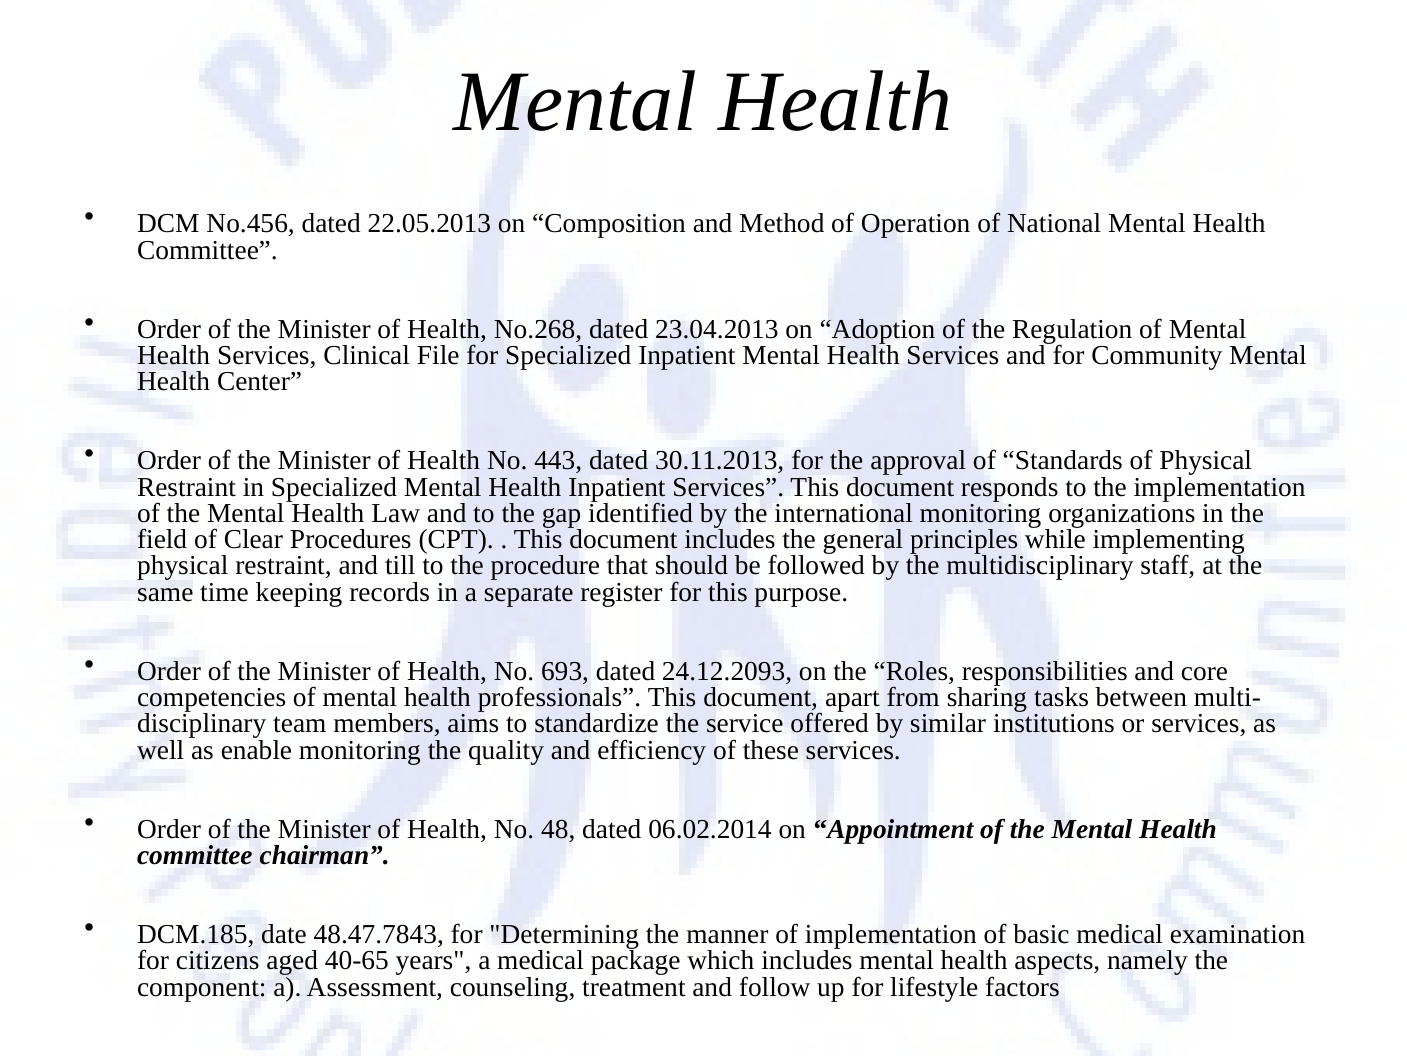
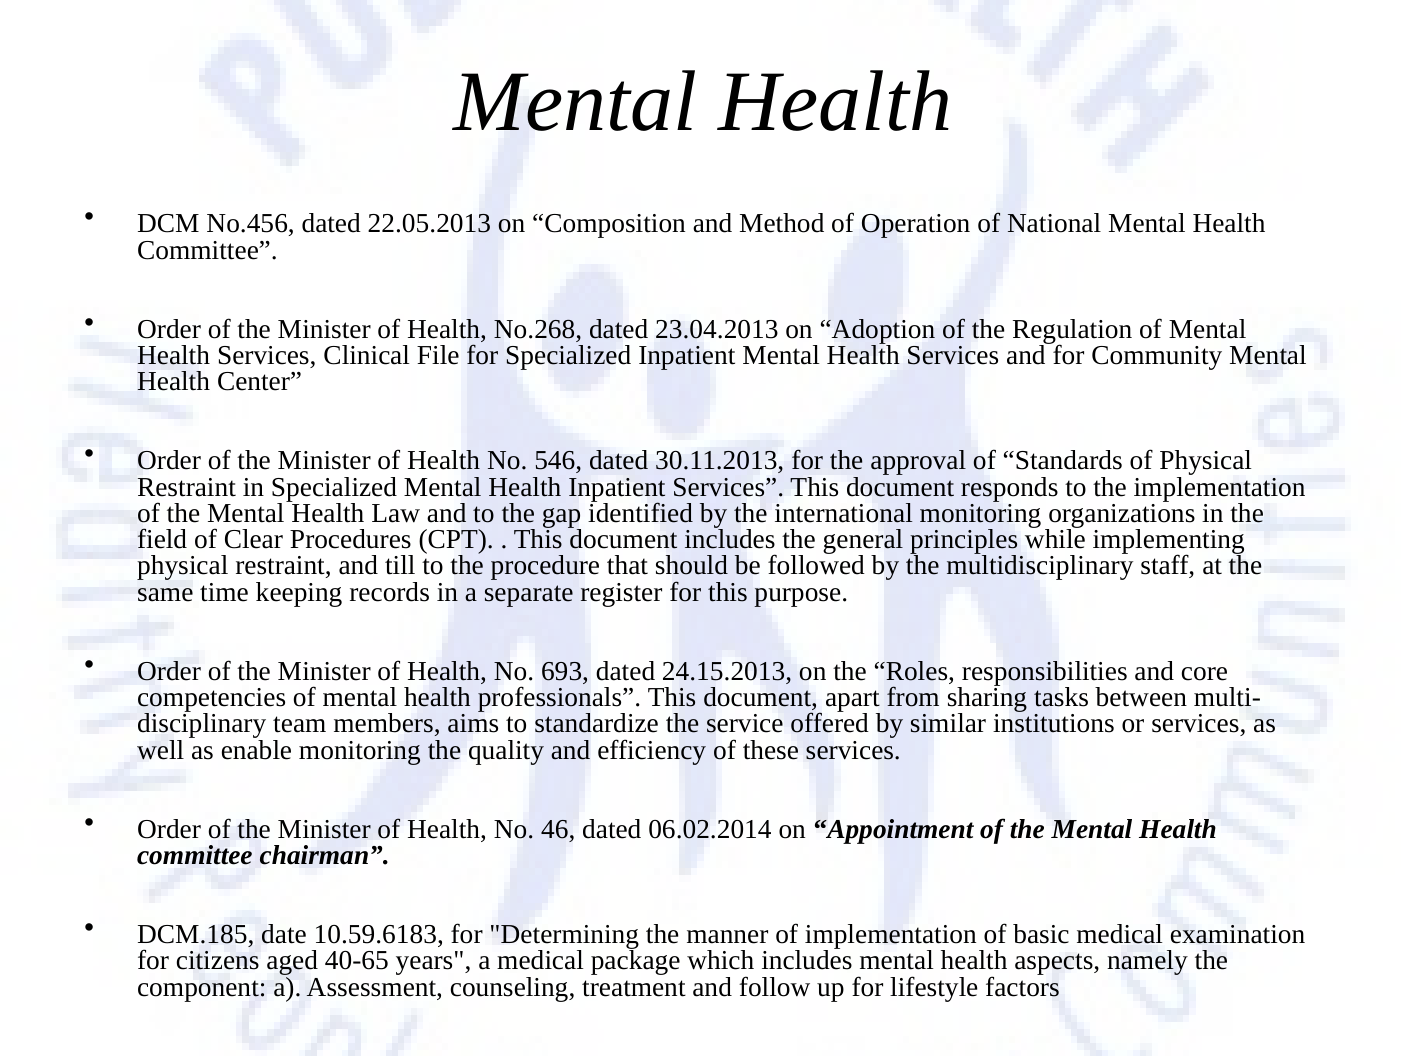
443: 443 -> 546 (558, 460)
24.12.2093: 24.12.2093 -> 24.15.2013 (727, 671)
48: 48 -> 46 (558, 829)
48.47.7843: 48.47.7843 -> 10.59.6183 (379, 934)
